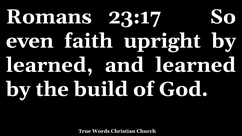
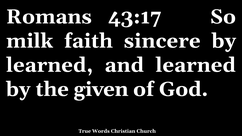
23:17: 23:17 -> 43:17 (135, 17)
even: even -> milk (30, 41)
upright: upright -> sincere (162, 41)
build: build -> given (101, 89)
